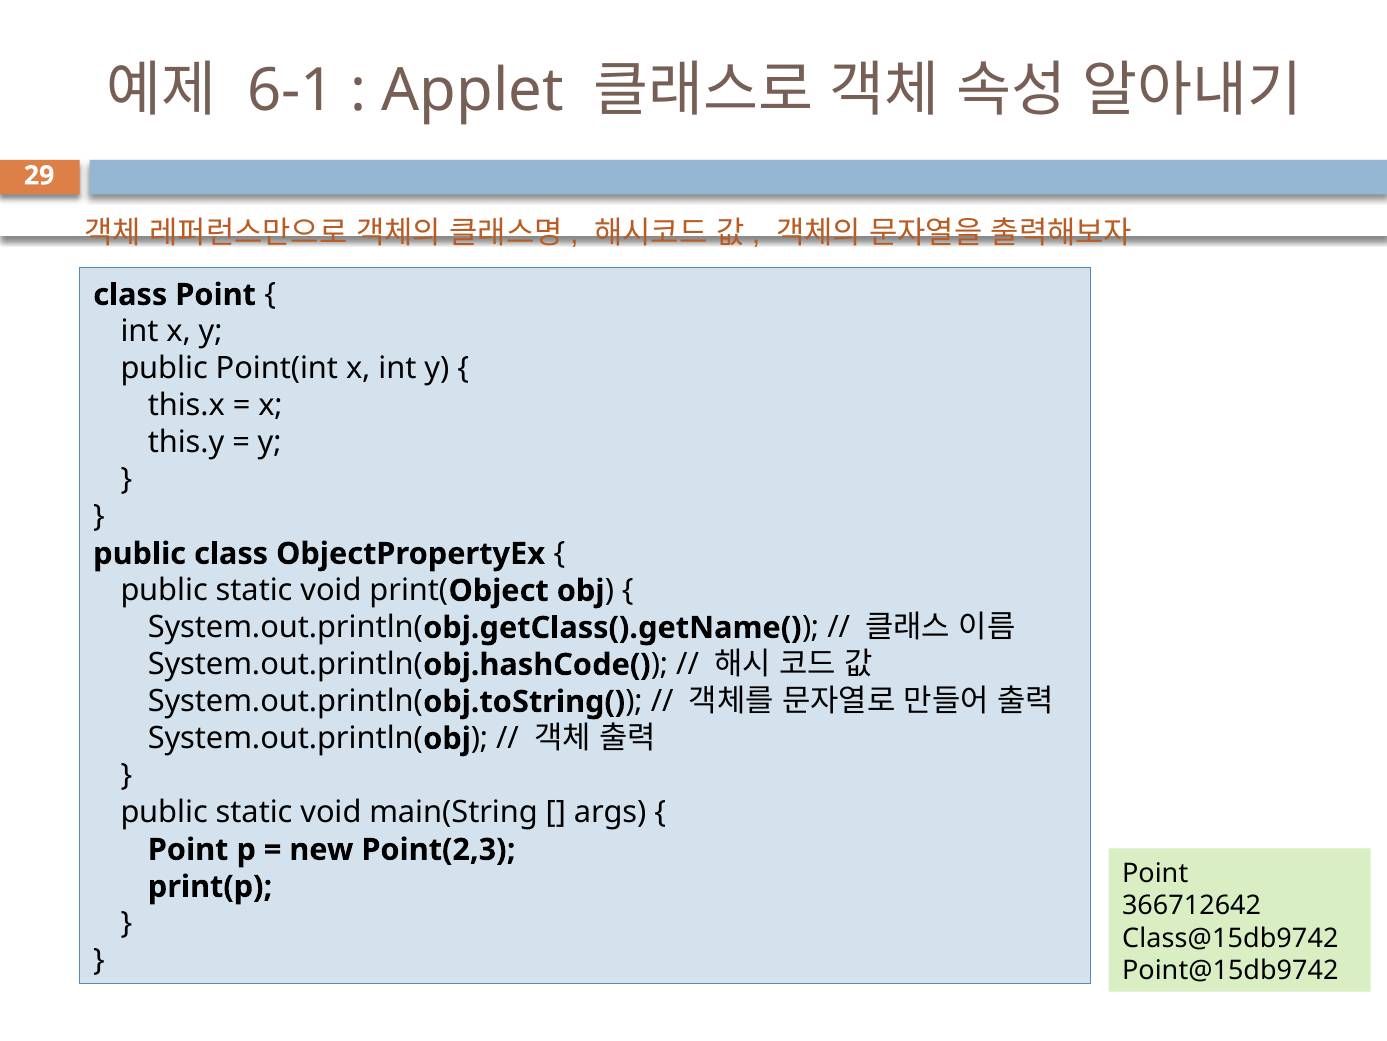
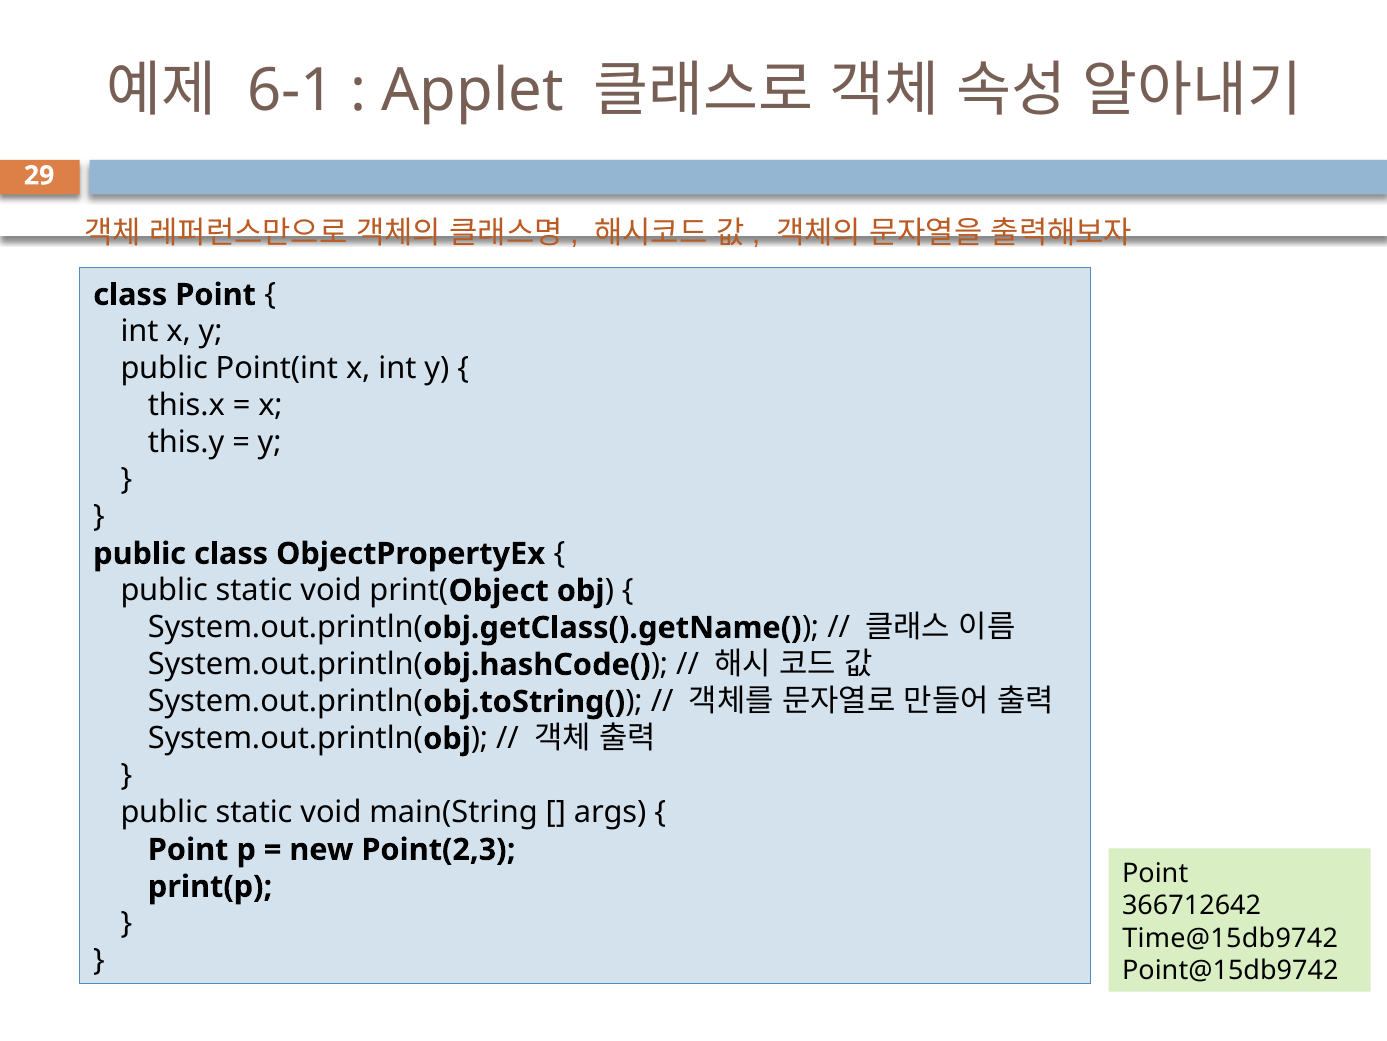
Class@15db9742: Class@15db9742 -> Time@15db9742 (1230, 937)
